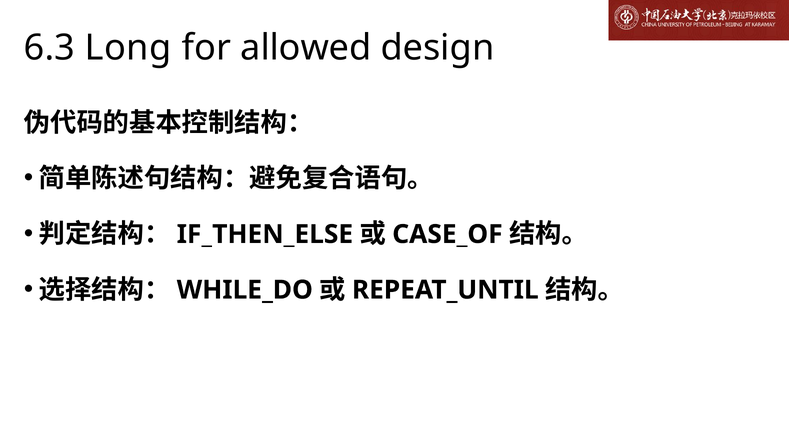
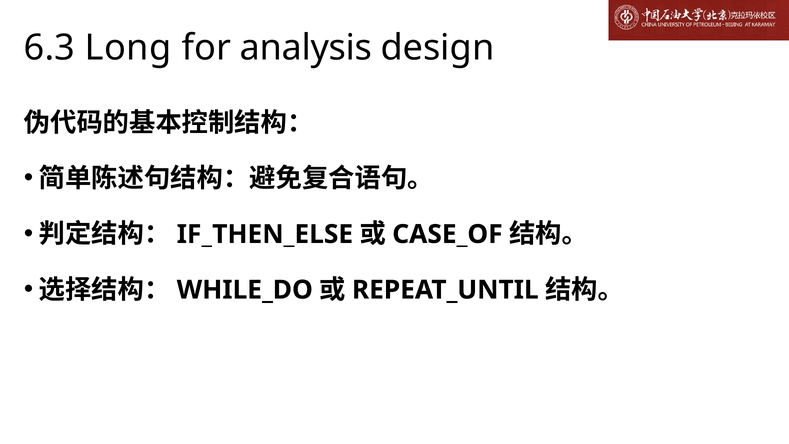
allowed: allowed -> analysis (306, 48)
